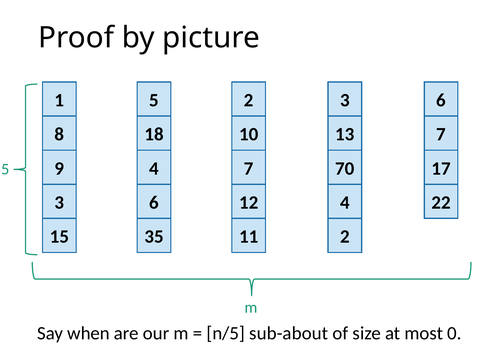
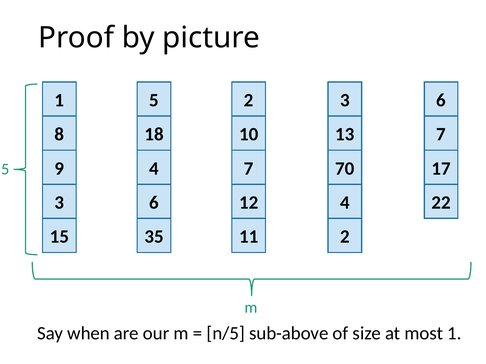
sub-about: sub-about -> sub-above (289, 334)
most 0: 0 -> 1 (454, 334)
